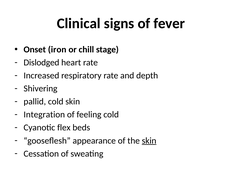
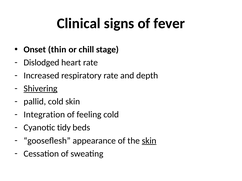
iron: iron -> thin (57, 50)
Shivering underline: none -> present (41, 89)
flex: flex -> tidy (64, 128)
